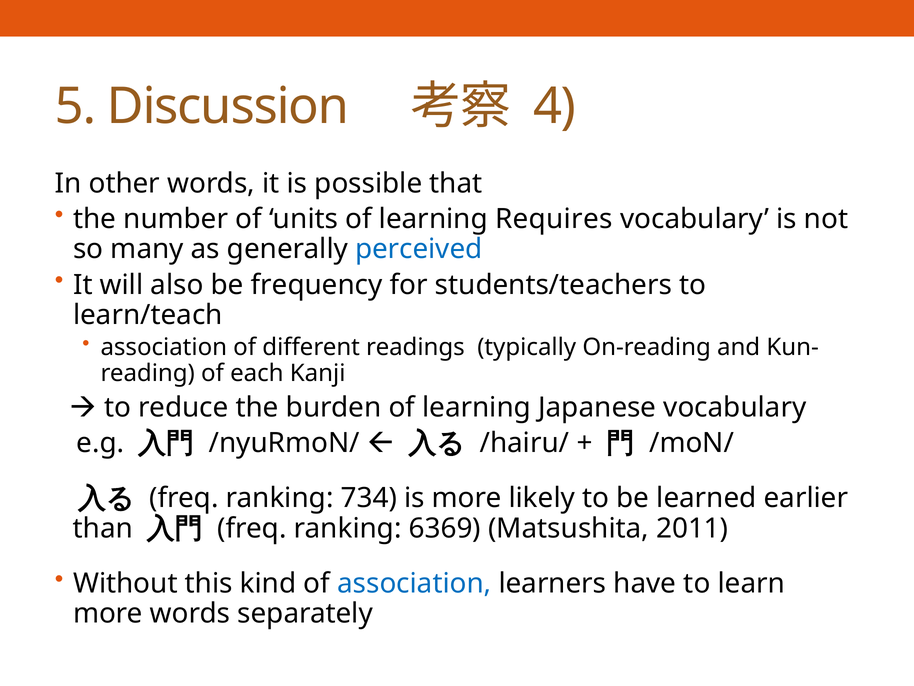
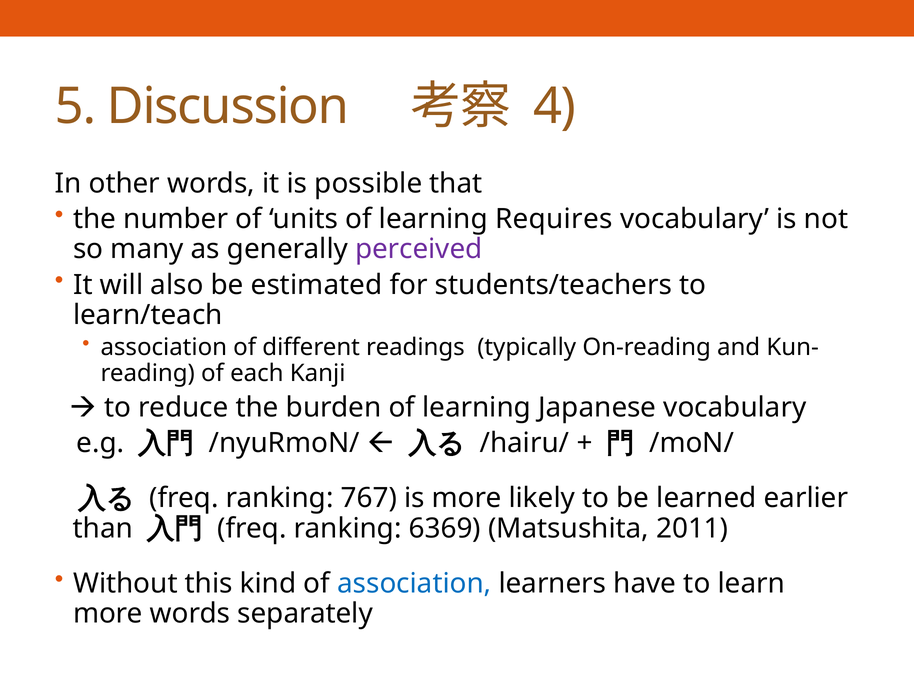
perceived colour: blue -> purple (419, 249)
frequency: frequency -> estimated (317, 285)
734: 734 -> 767 (369, 498)
